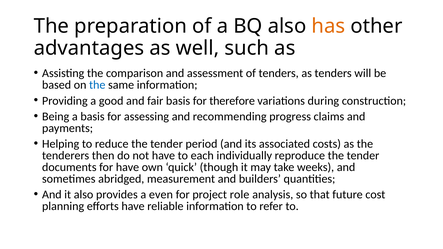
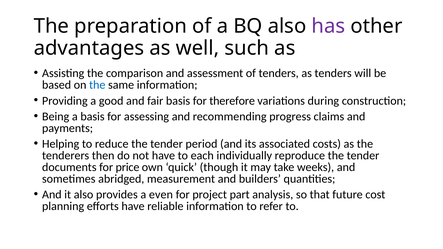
has colour: orange -> purple (328, 26)
for have: have -> price (128, 167)
role: role -> part (240, 195)
